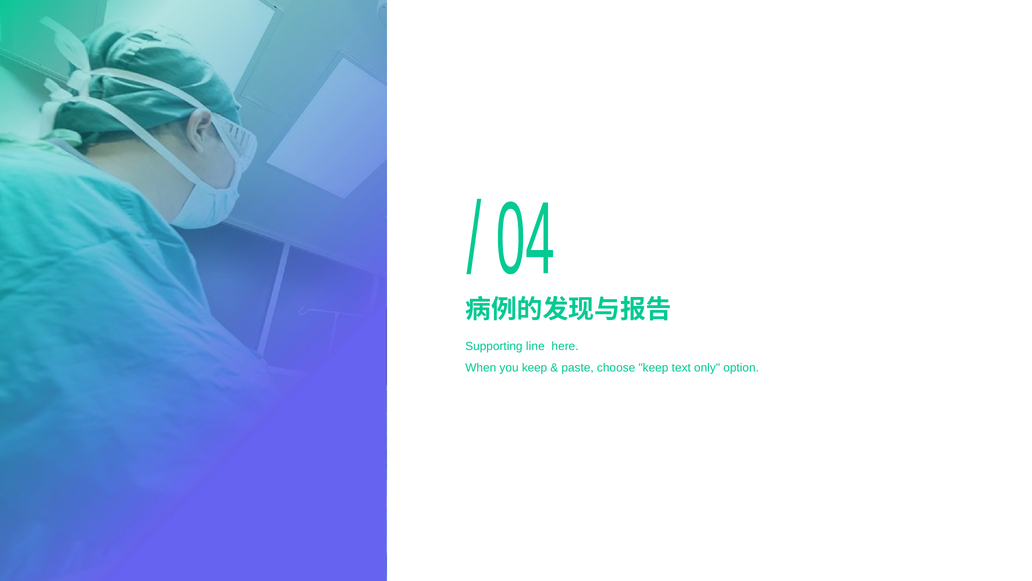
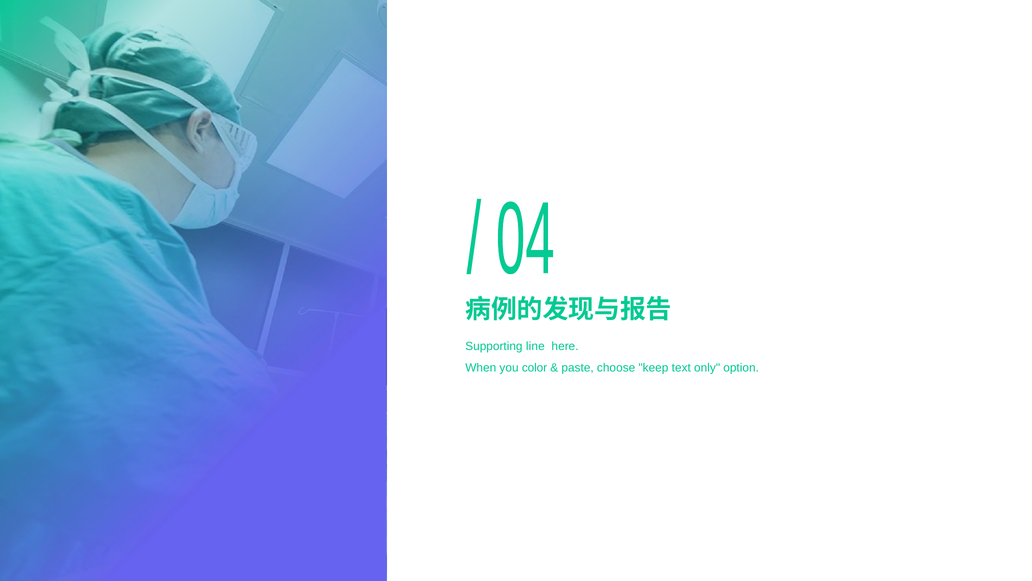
you keep: keep -> color (535, 368)
